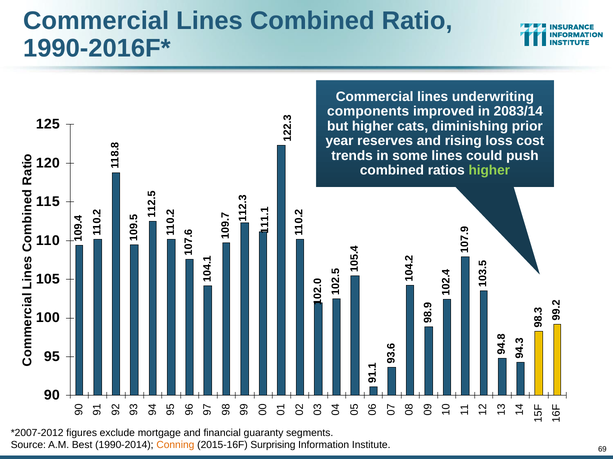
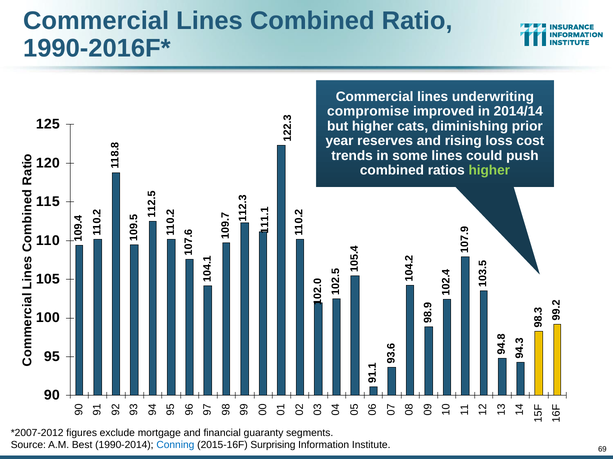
components: components -> compromise (368, 112)
2083/14: 2083/14 -> 2014/14 (518, 112)
Conning colour: orange -> blue (175, 446)
